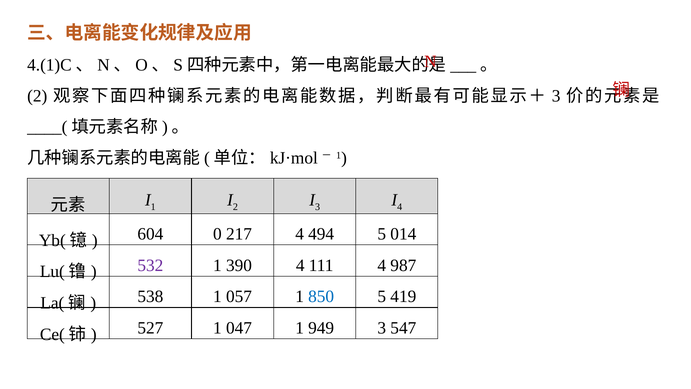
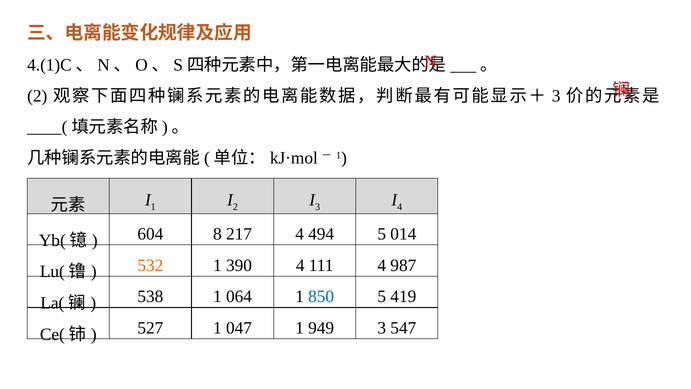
0: 0 -> 8 (217, 234)
532 colour: purple -> orange (150, 265)
057: 057 -> 064 (239, 297)
